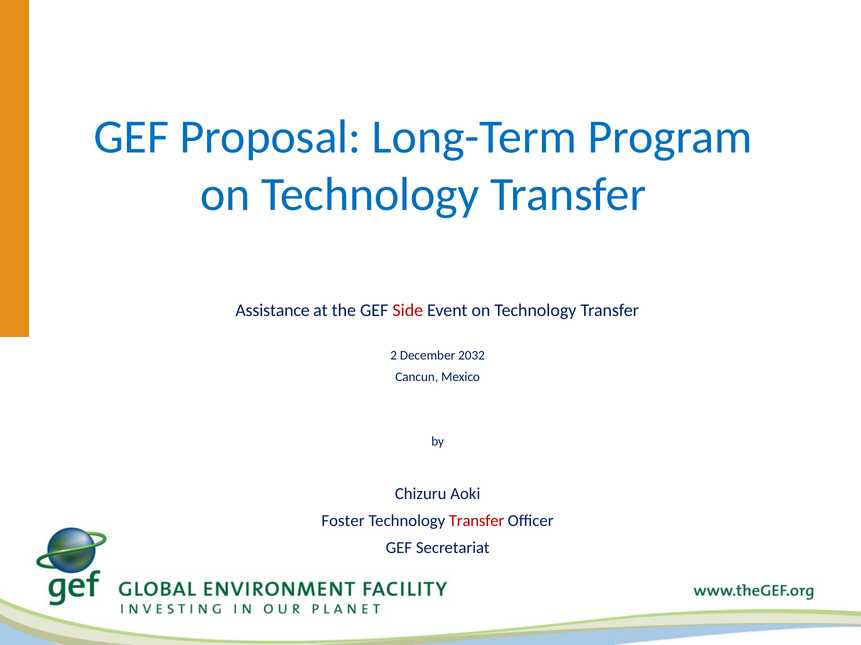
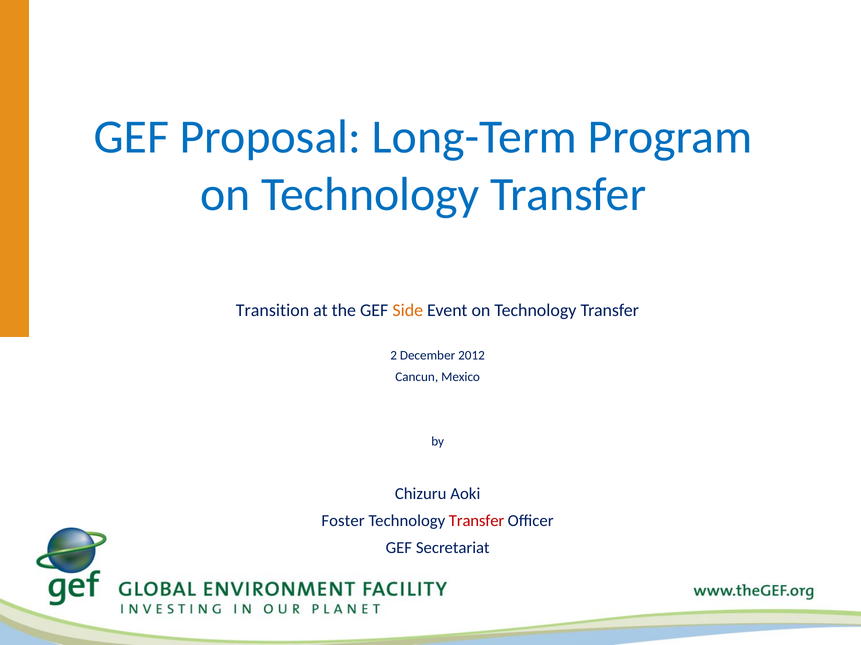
Assistance: Assistance -> Transition (272, 310)
Side colour: red -> orange (408, 310)
2032: 2032 -> 2012 (472, 356)
